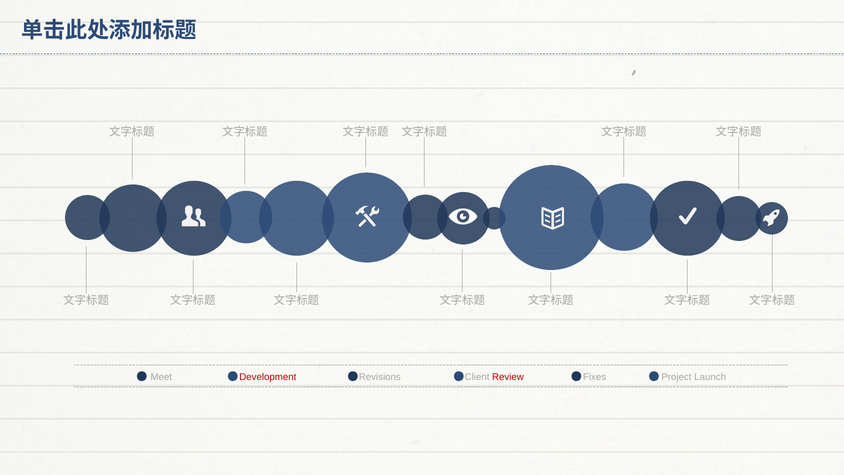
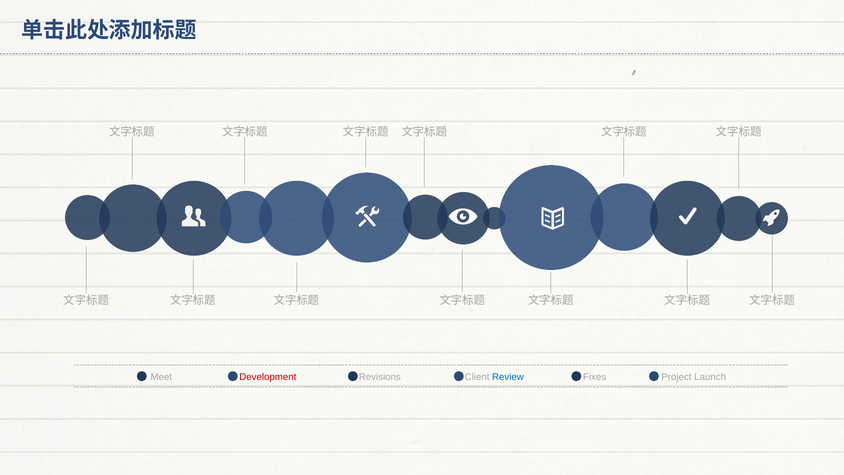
Review colour: red -> blue (508, 377)
